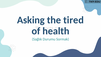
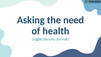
tired: tired -> need (74, 20)
